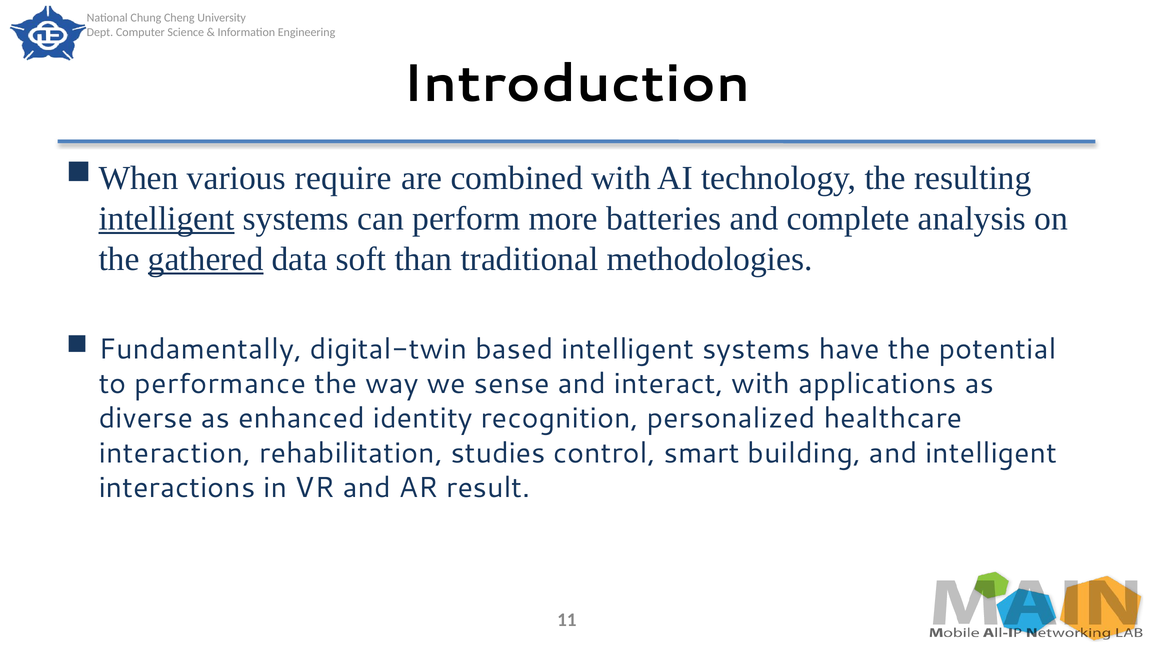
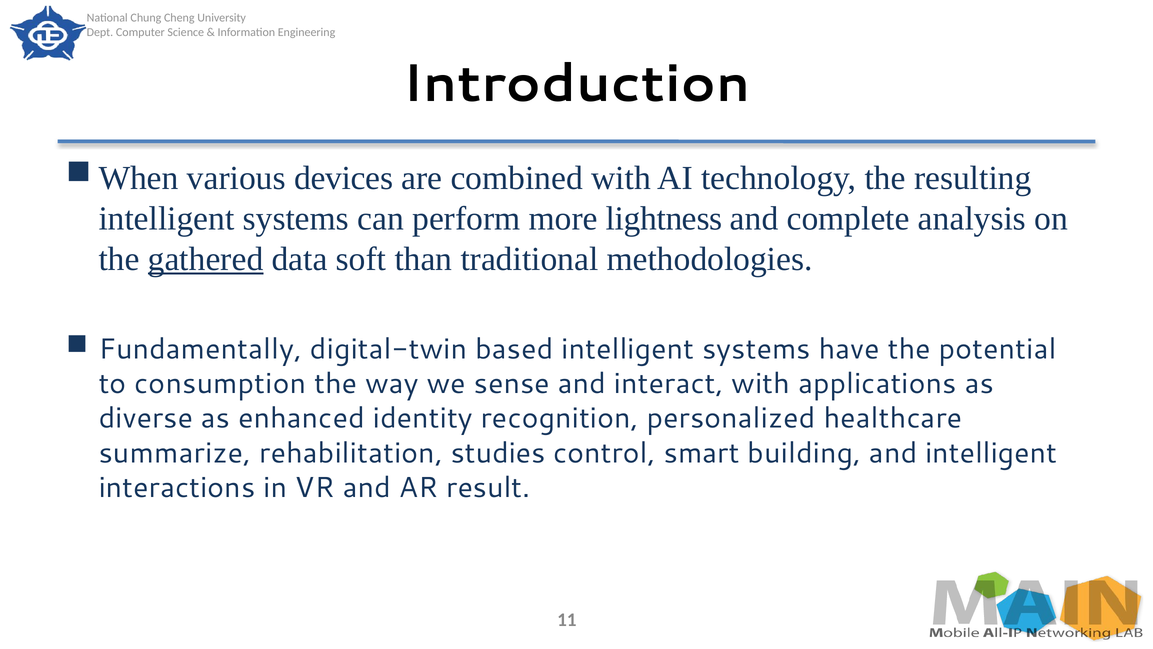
require: require -> devices (344, 178)
intelligent underline: present -> none (167, 219)
batteries: batteries -> lightness (664, 219)
performance: performance -> consumption (220, 384)
interaction: interaction -> summarize (175, 453)
